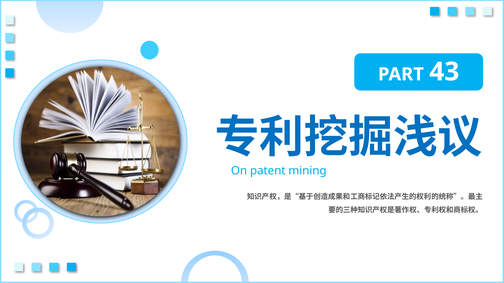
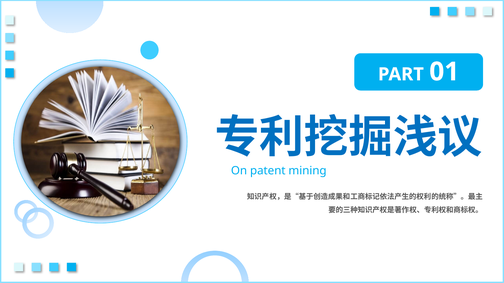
43: 43 -> 01 (444, 72)
